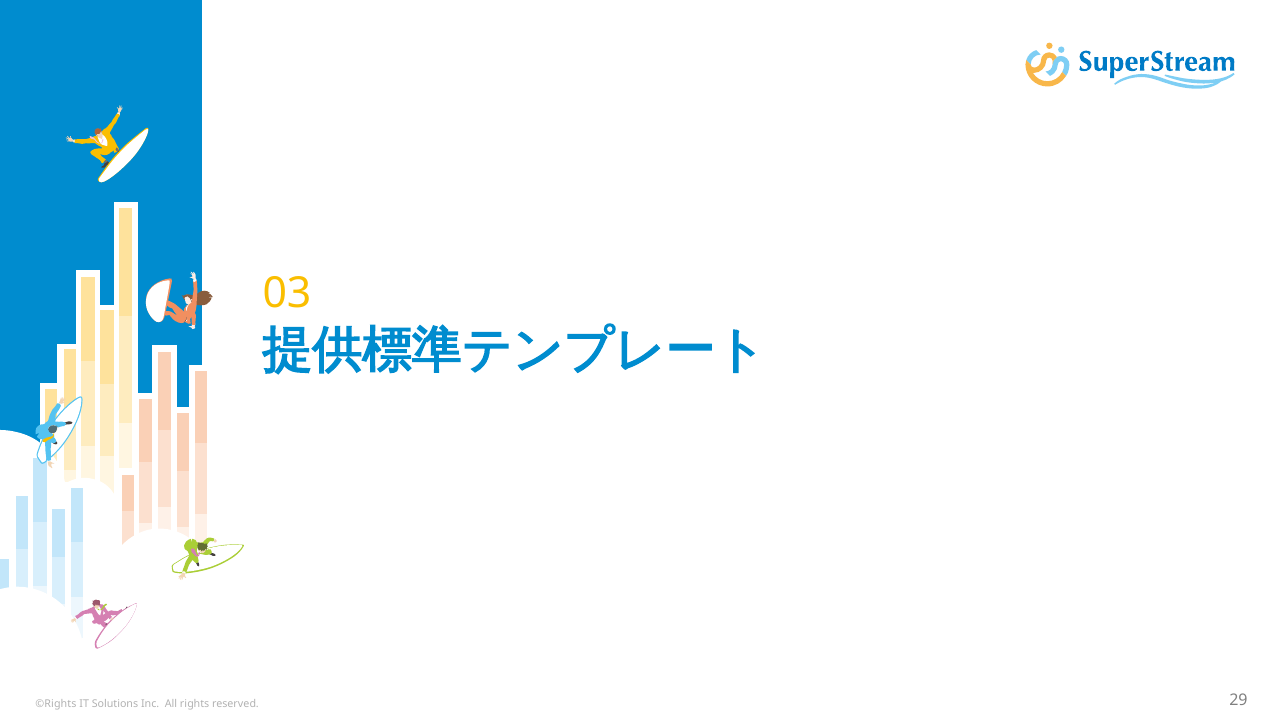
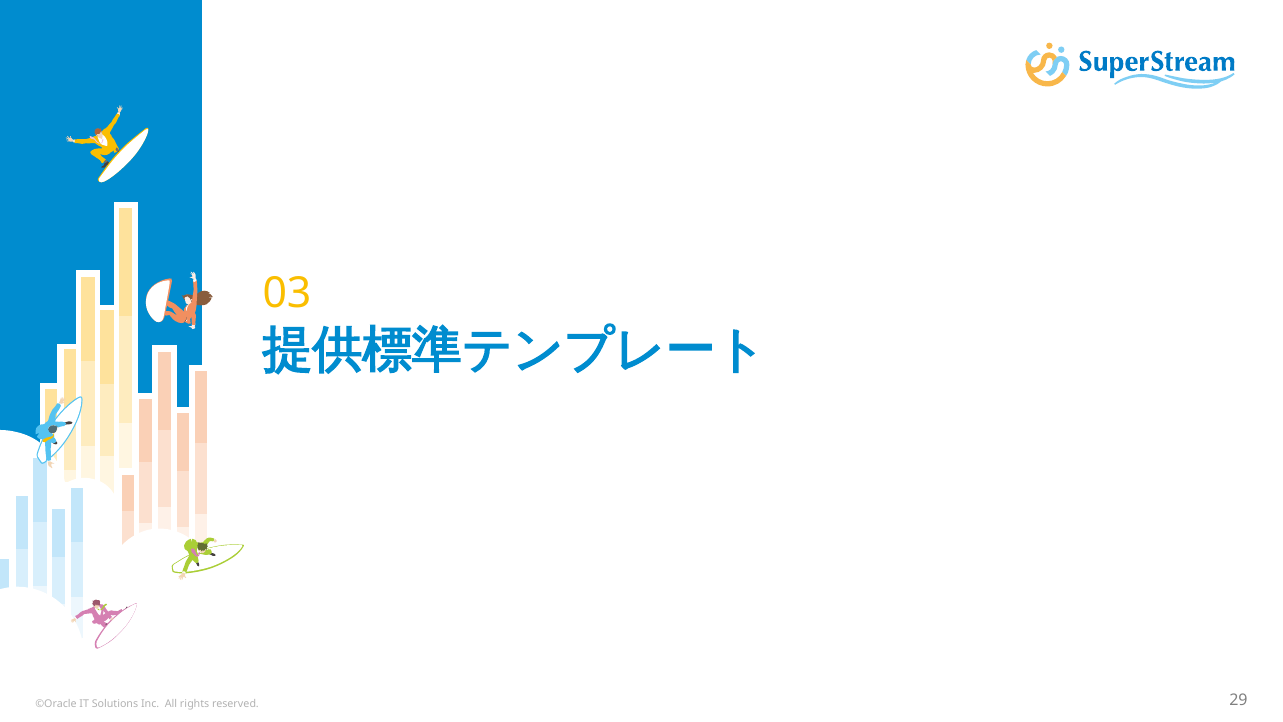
©Rights: ©Rights -> ©Oracle (56, 704)
